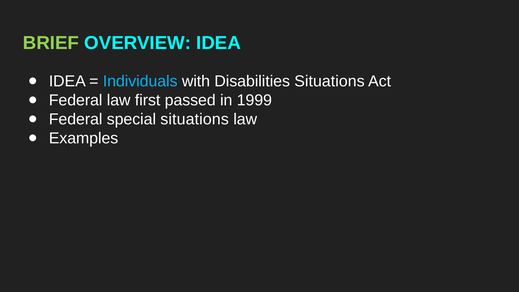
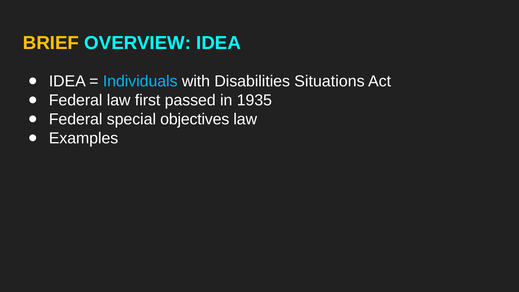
BRIEF colour: light green -> yellow (51, 43)
1999: 1999 -> 1935 (254, 100)
special situations: situations -> objectives (195, 119)
